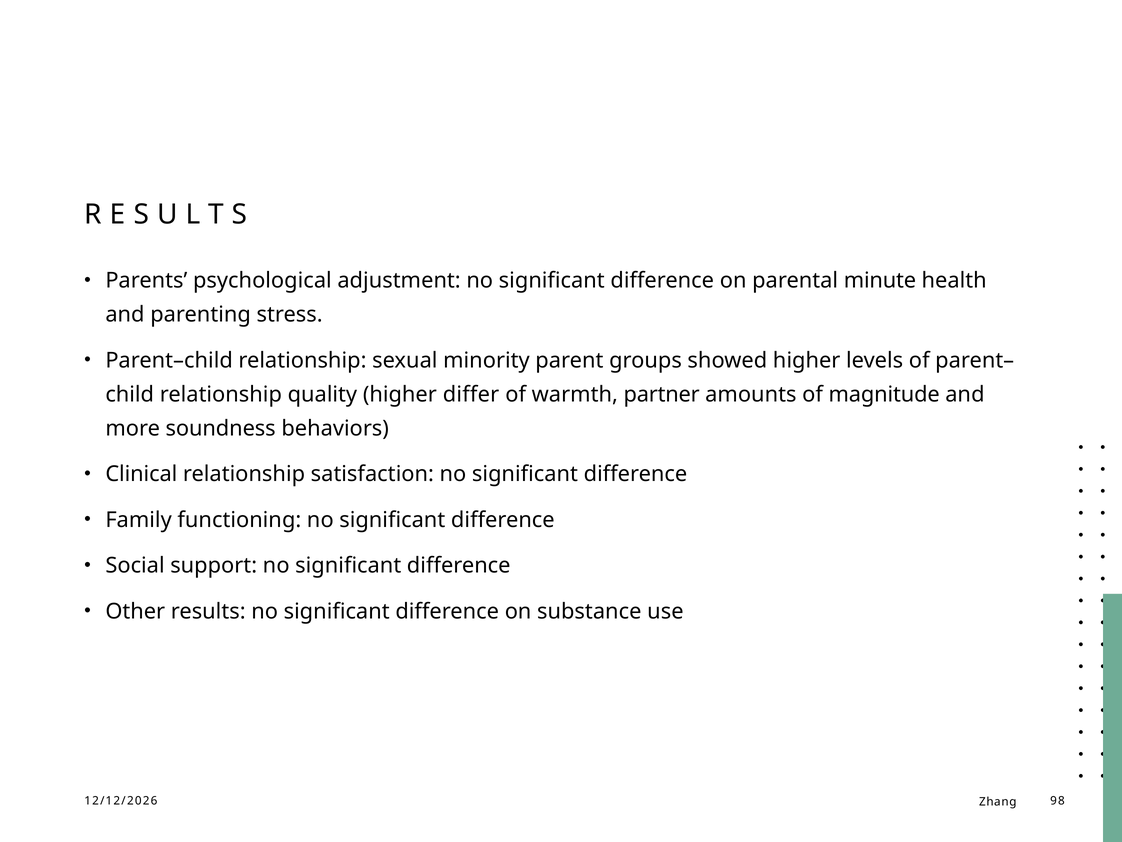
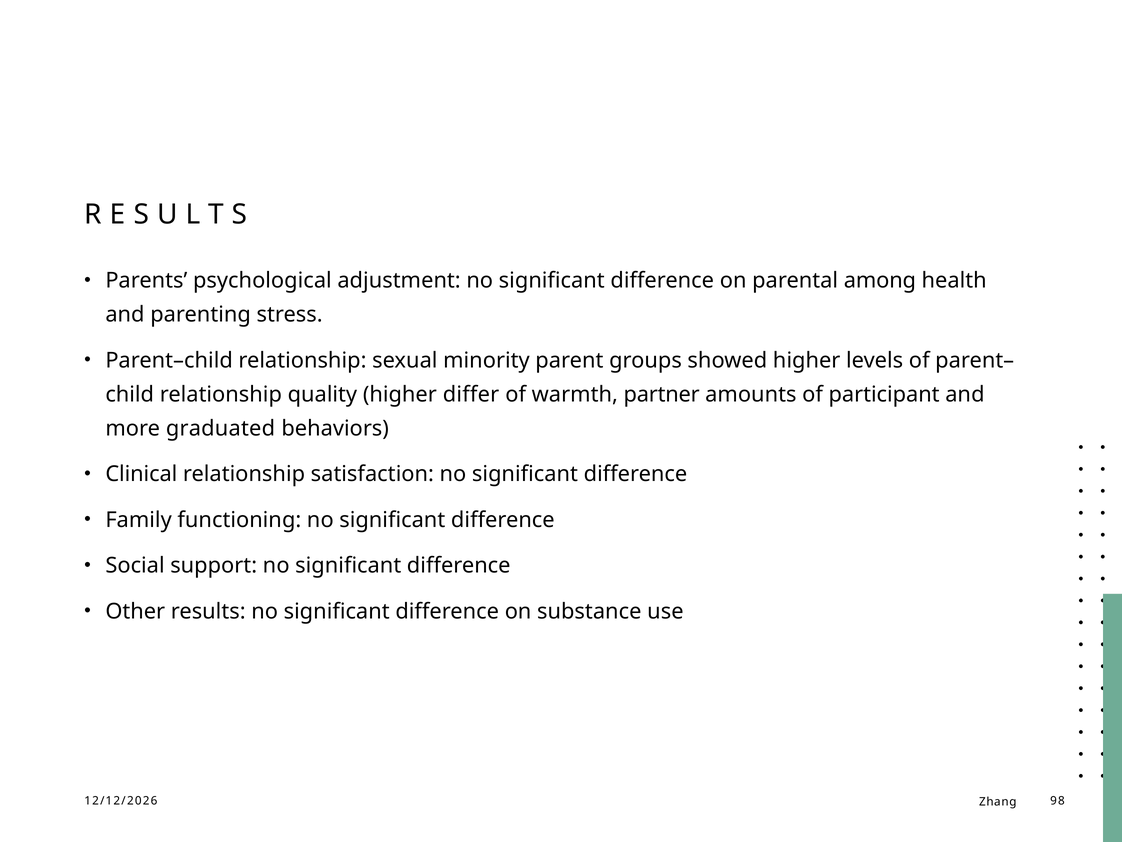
minute: minute -> among (880, 280)
magnitude: magnitude -> participant (884, 394)
soundness: soundness -> graduated (220, 428)
